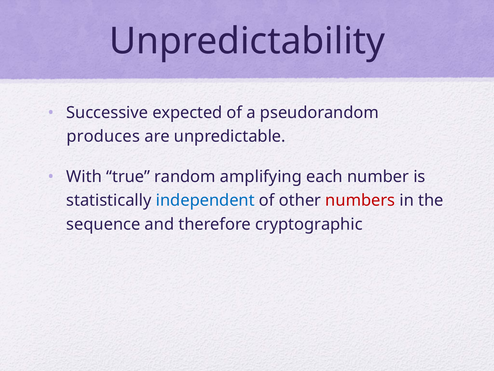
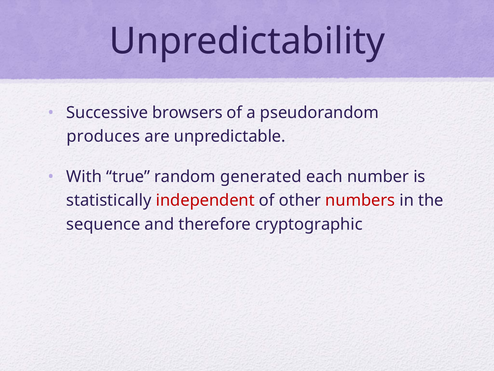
expected: expected -> browsers (187, 113)
amplifying: amplifying -> generated (261, 177)
independent colour: blue -> red (205, 200)
